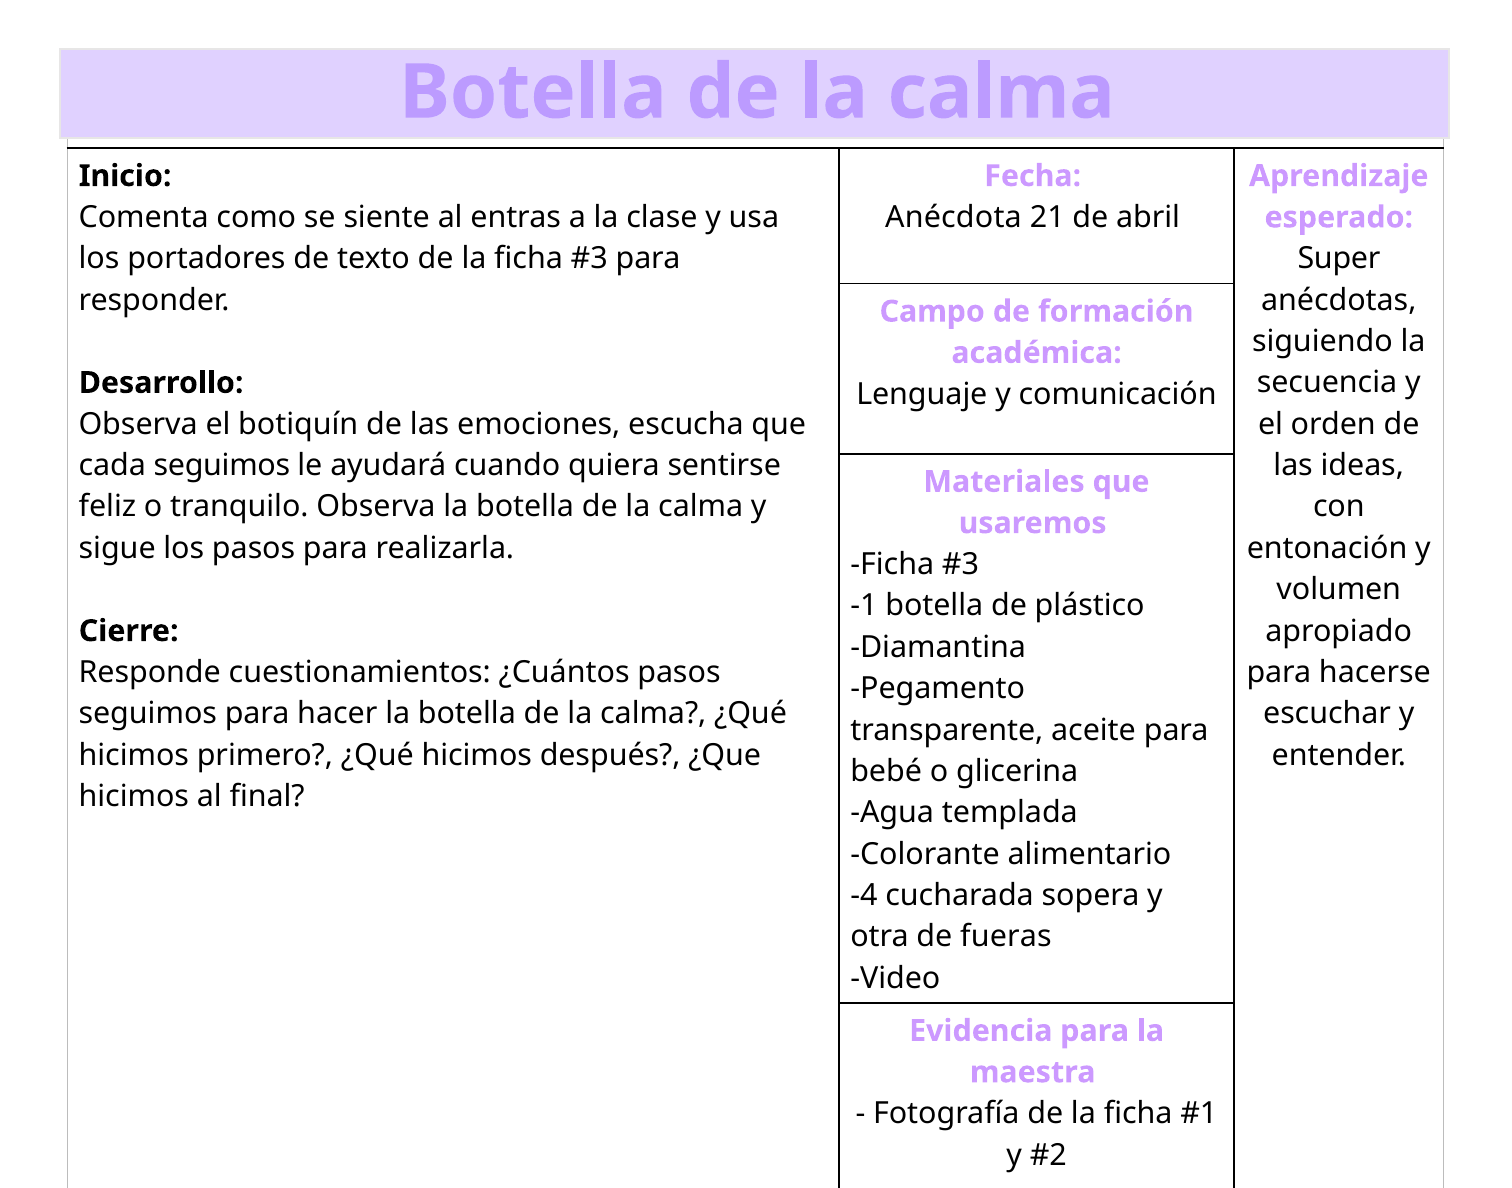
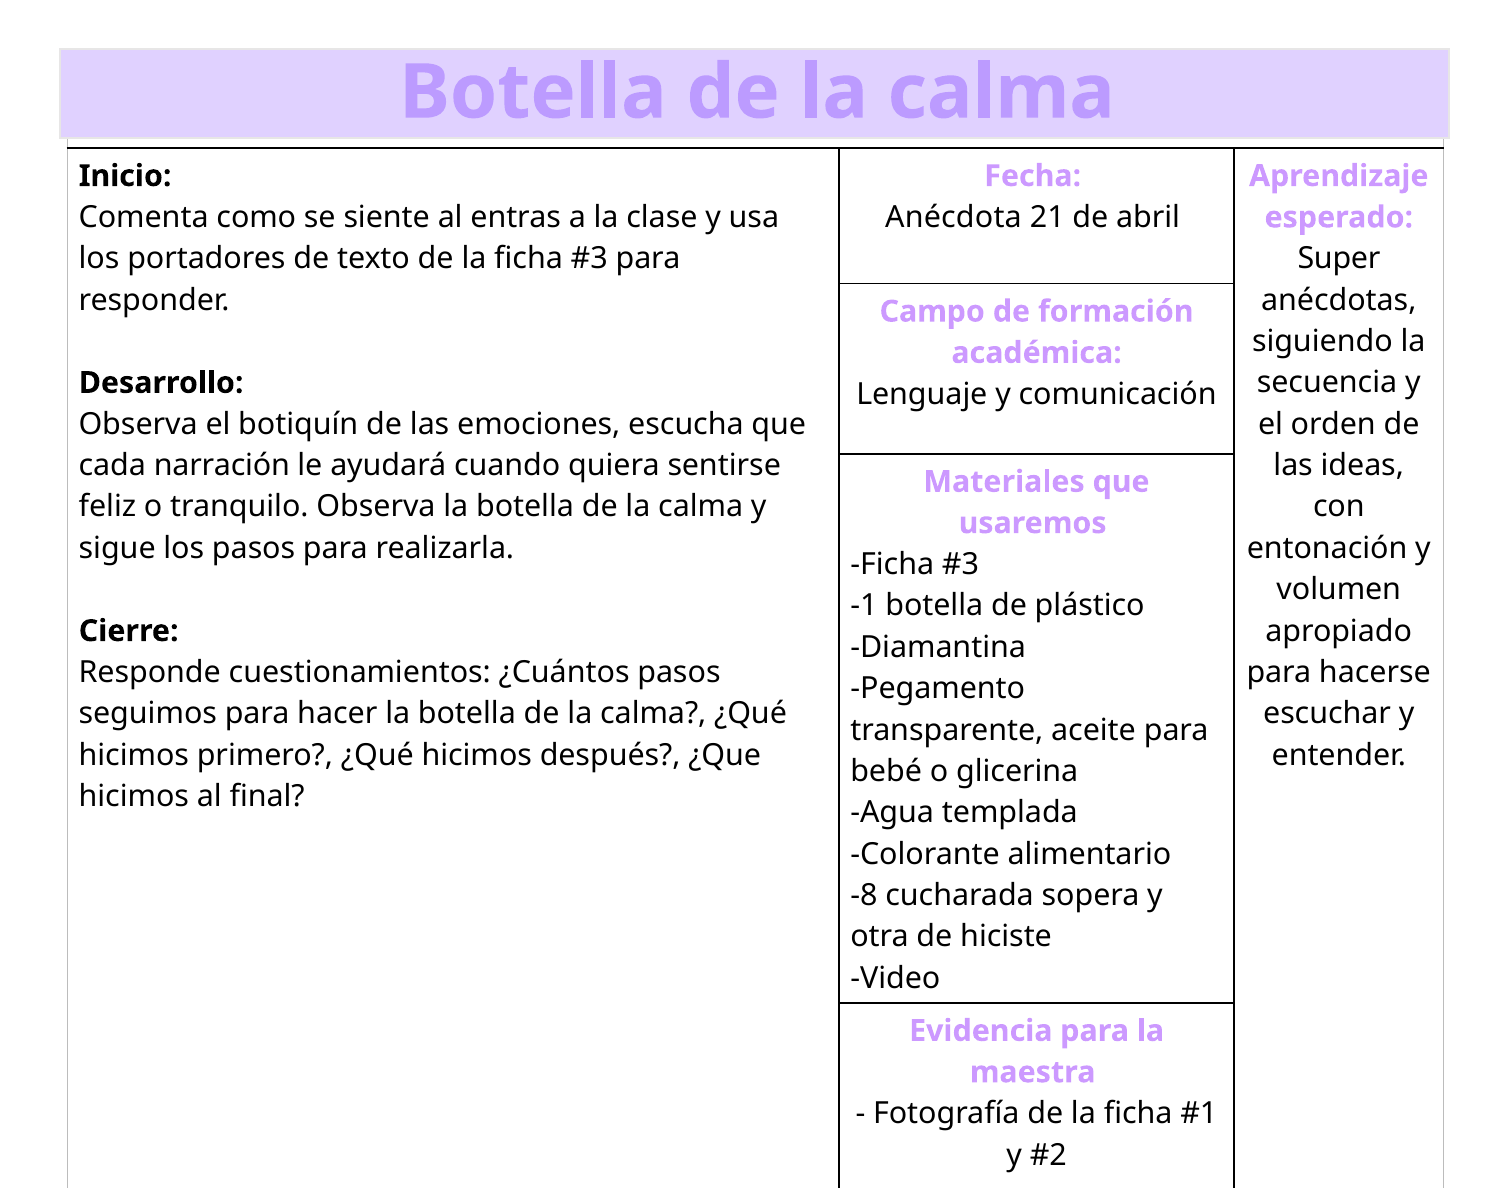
cada seguimos: seguimos -> narración (222, 466)
-4: -4 -> -8 (864, 895)
fueras: fueras -> hiciste (1006, 937)
